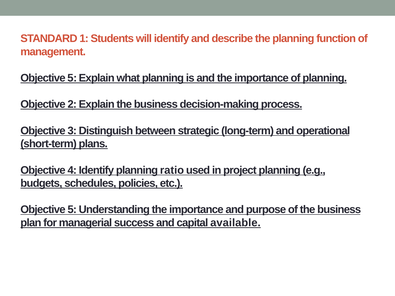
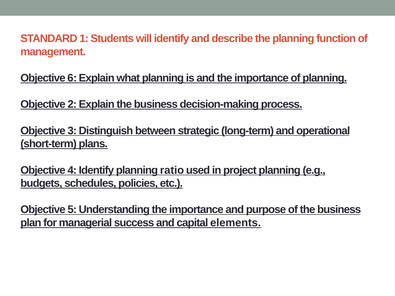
5: 5 -> 6 (72, 78)
available: available -> elements (236, 223)
